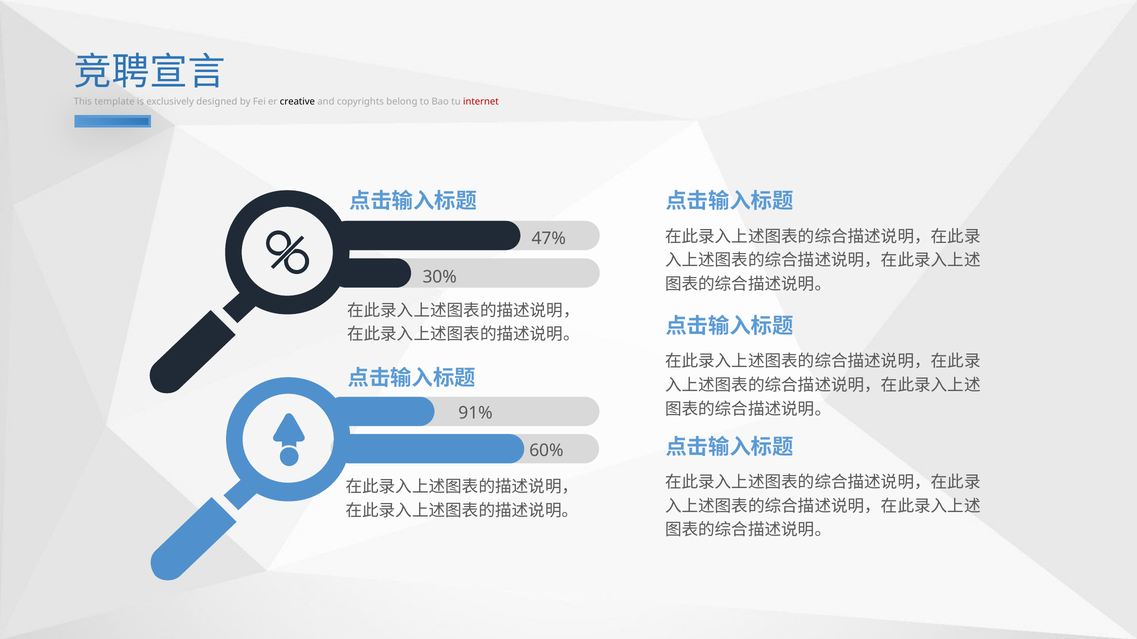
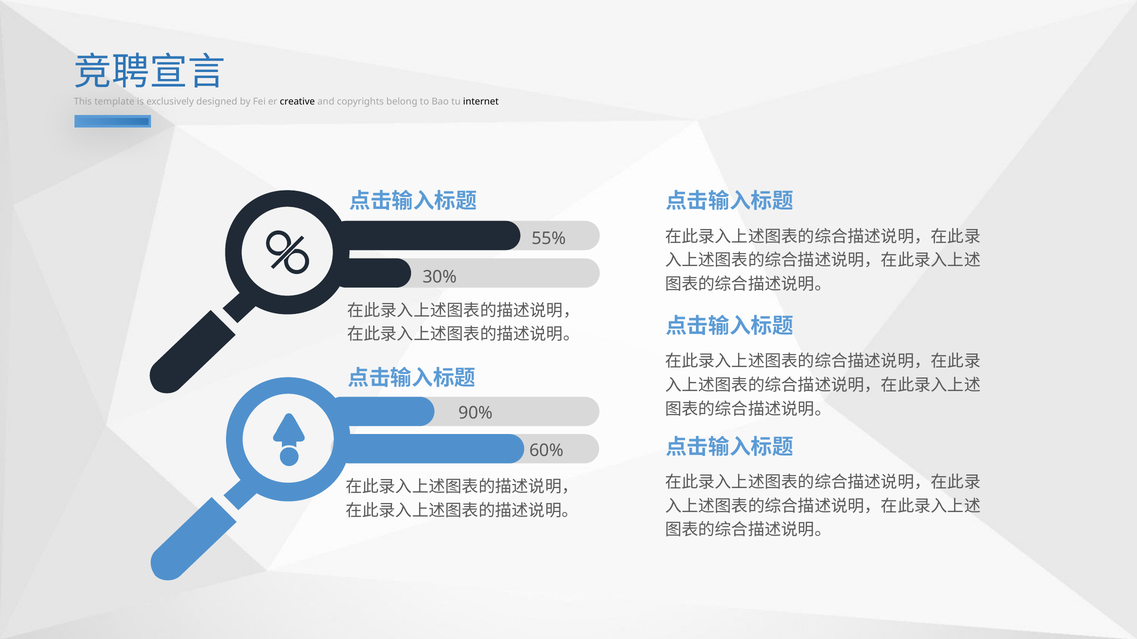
internet colour: red -> black (481, 102)
47%: 47% -> 55% (549, 239)
91%: 91% -> 90% (476, 413)
